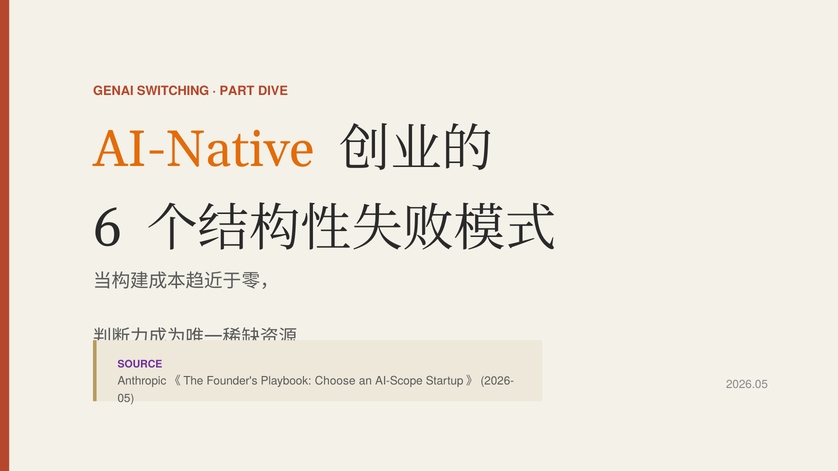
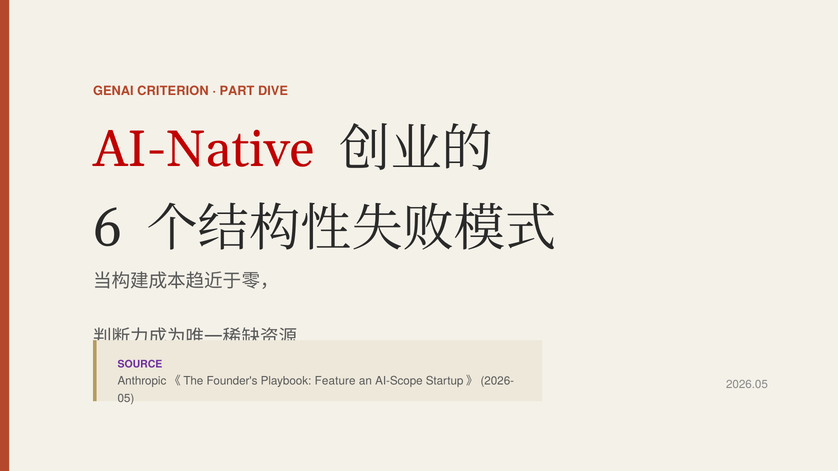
SWITCHING: SWITCHING -> CRITERION (173, 91)
AI-Native colour: orange -> red (204, 149)
Choose: Choose -> Feature (335, 381)
